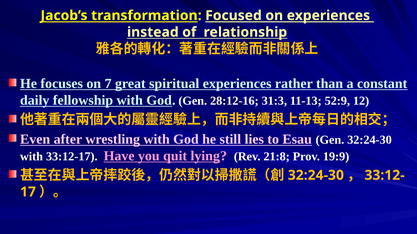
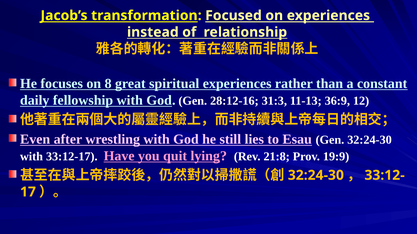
7: 7 -> 8 (108, 84)
52:9: 52:9 -> 36:9 (337, 101)
